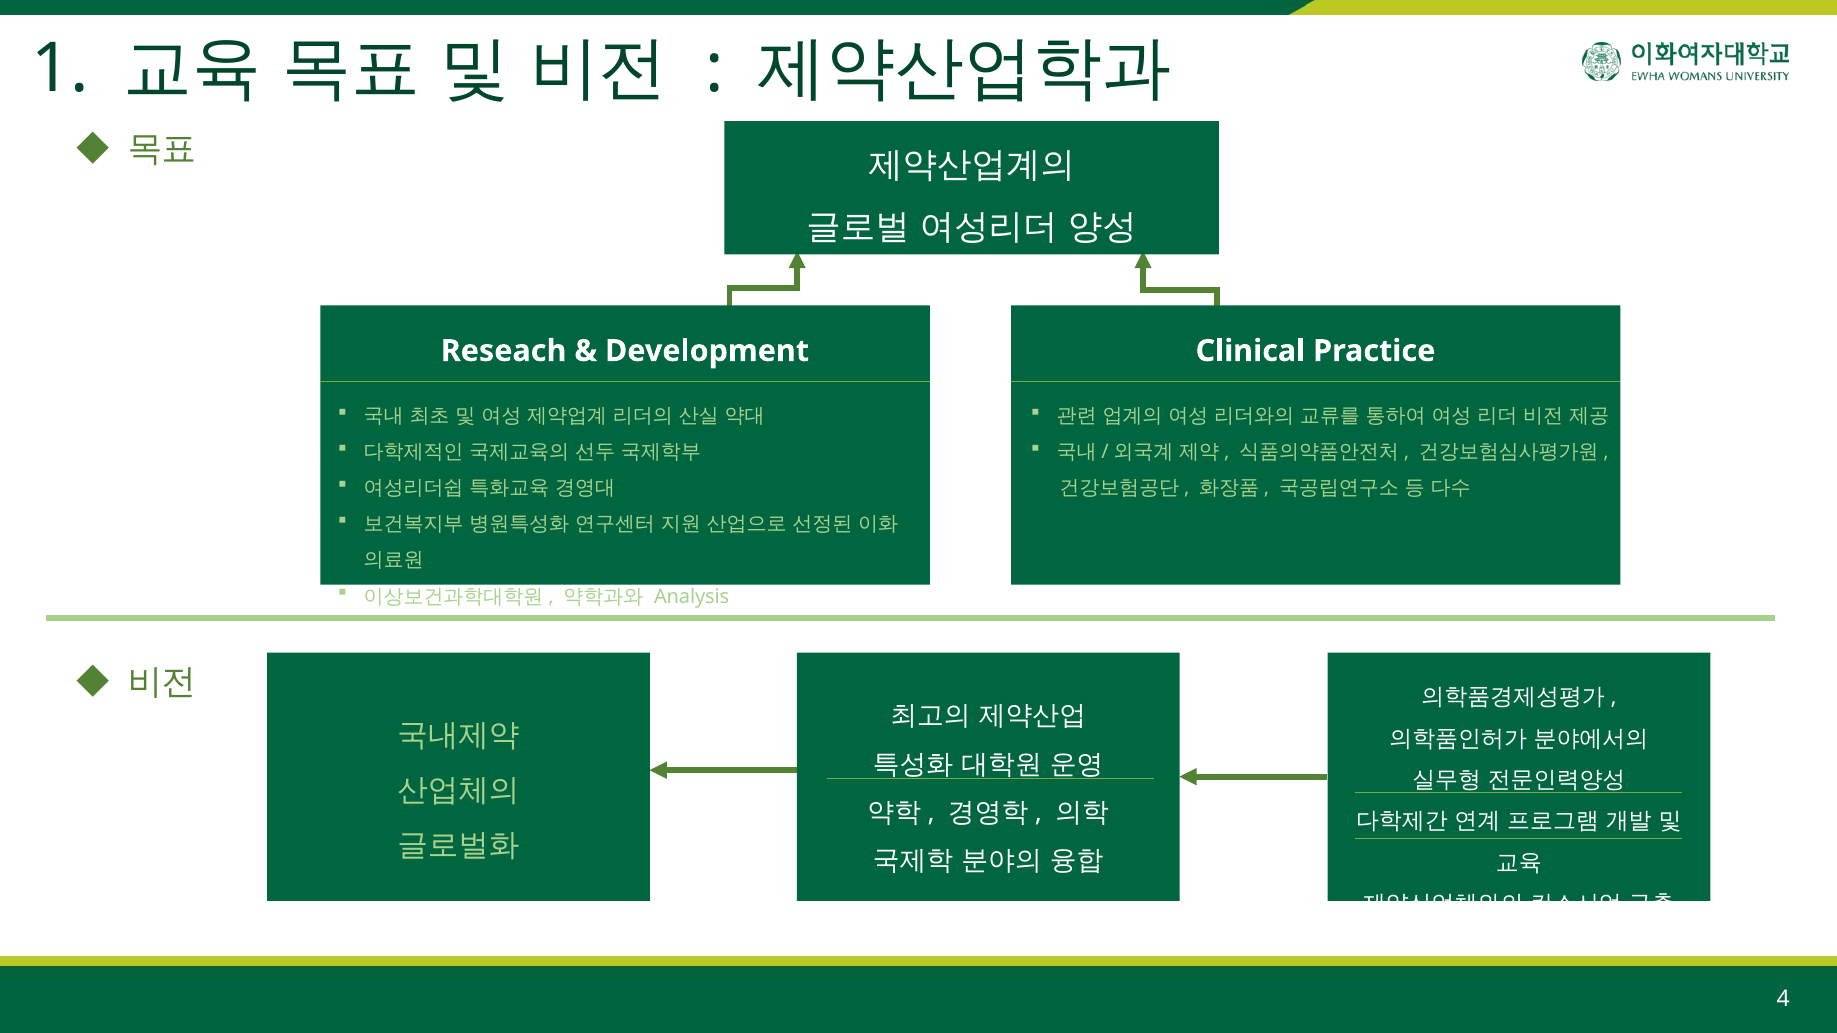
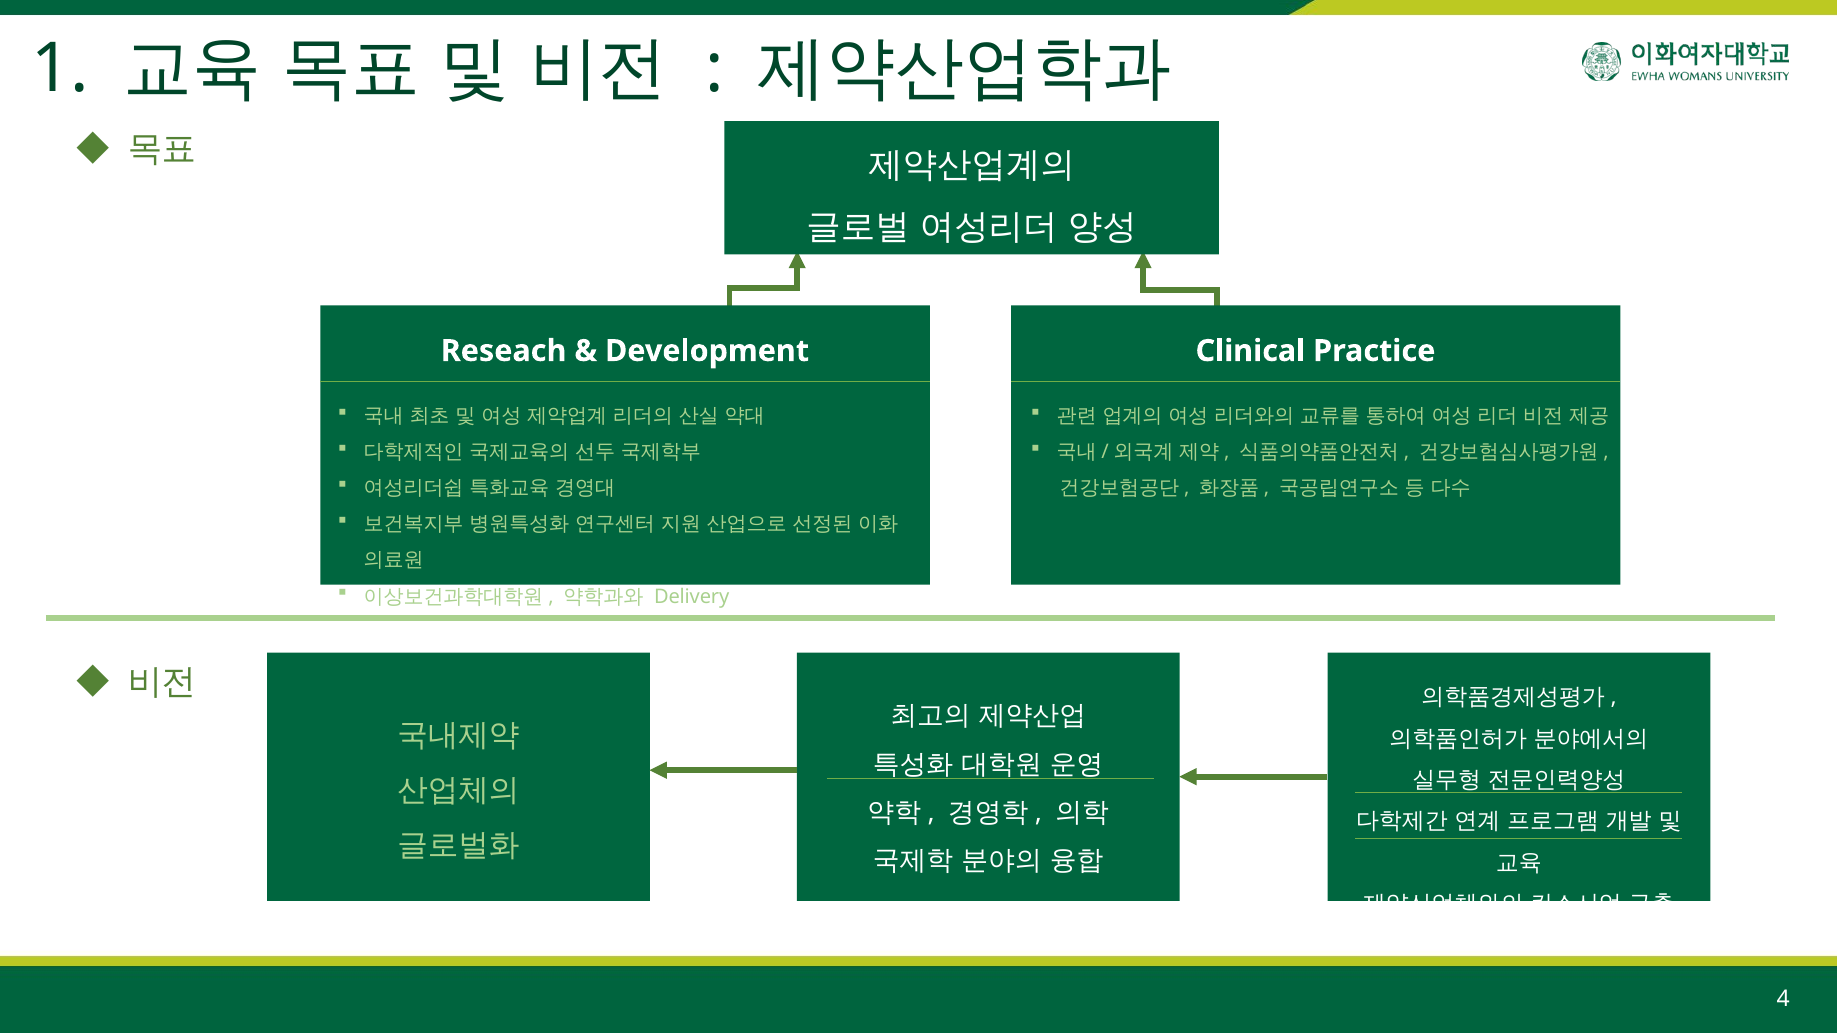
Analysis: Analysis -> Delivery (692, 597)
